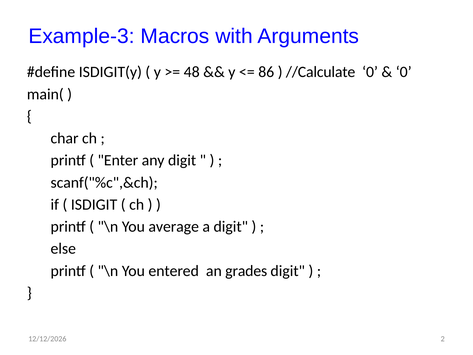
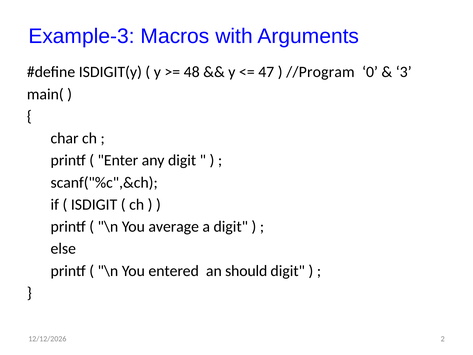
86: 86 -> 47 (266, 72)
//Calculate: //Calculate -> //Program (320, 72)
0: 0 -> 3 (404, 72)
grades: grades -> should (246, 271)
